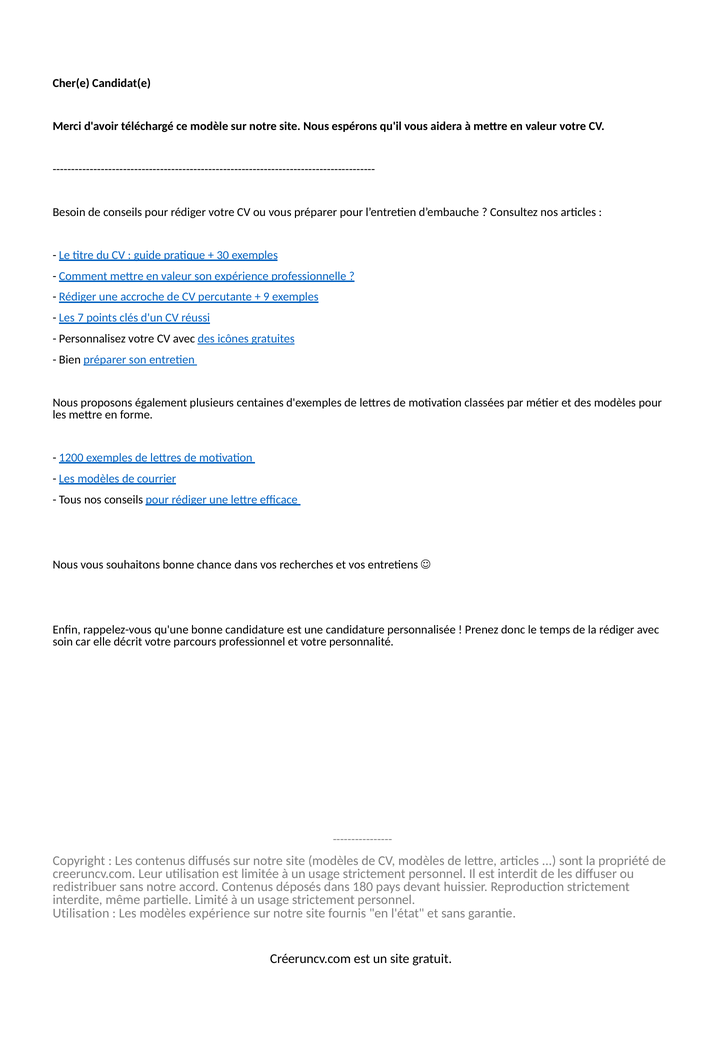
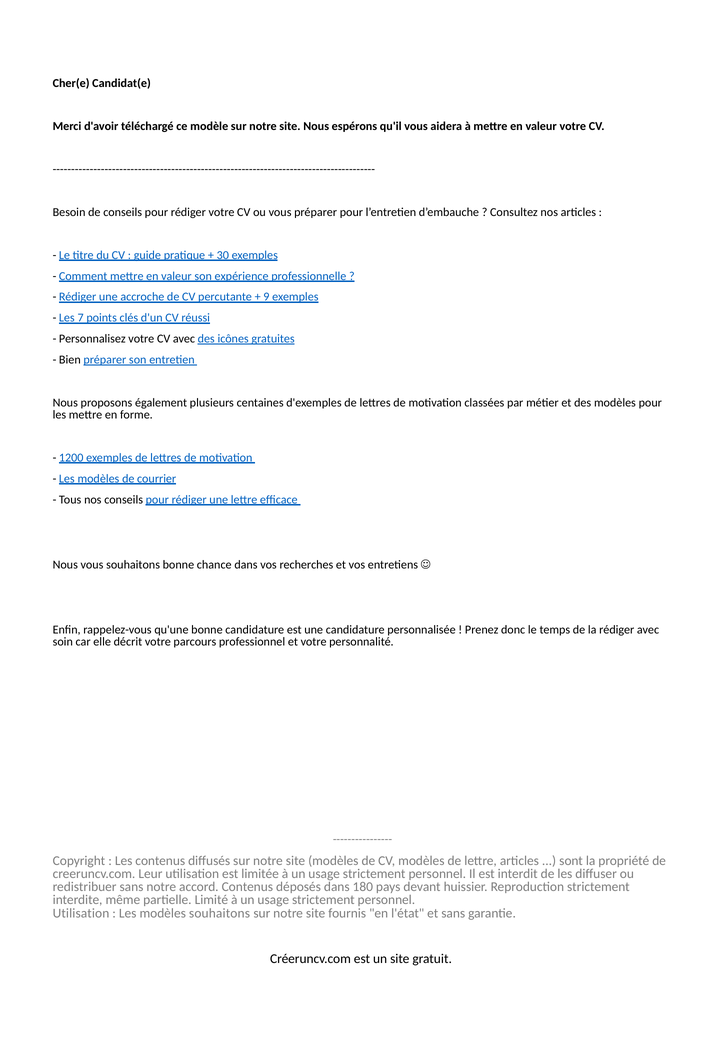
modèles expérience: expérience -> souhaitons (220, 912)
